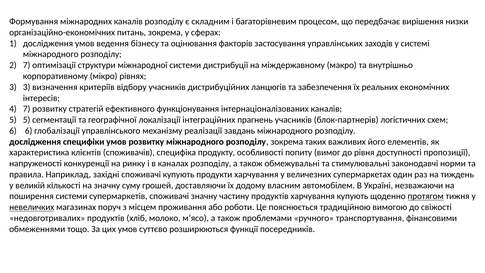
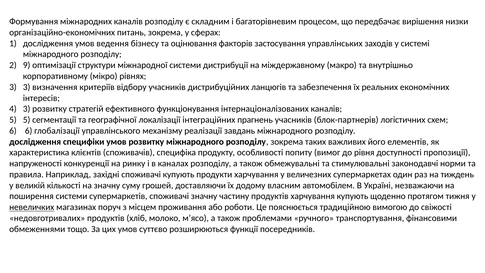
2 7: 7 -> 9 (27, 65)
4 7: 7 -> 3 (27, 109)
протягом underline: present -> none (426, 196)
